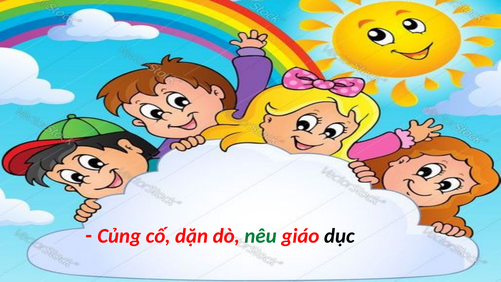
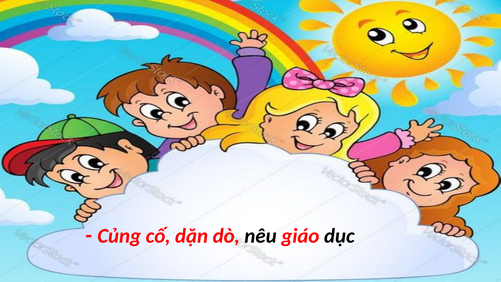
nêu colour: green -> black (261, 236)
